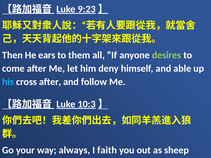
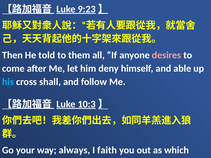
ears: ears -> told (47, 55)
desires colour: light green -> pink (167, 55)
cross after: after -> shall (50, 82)
sheep: sheep -> which (177, 150)
